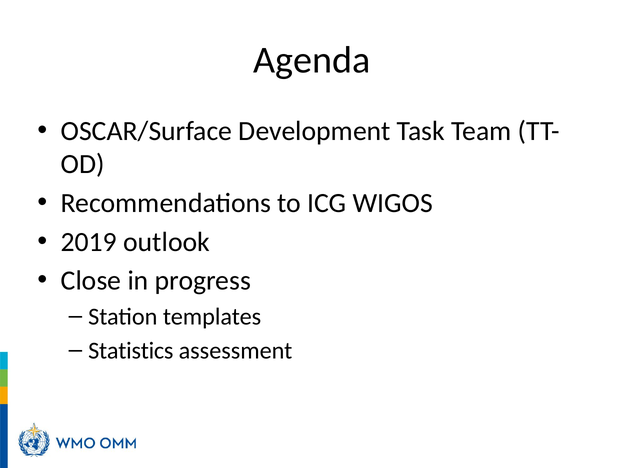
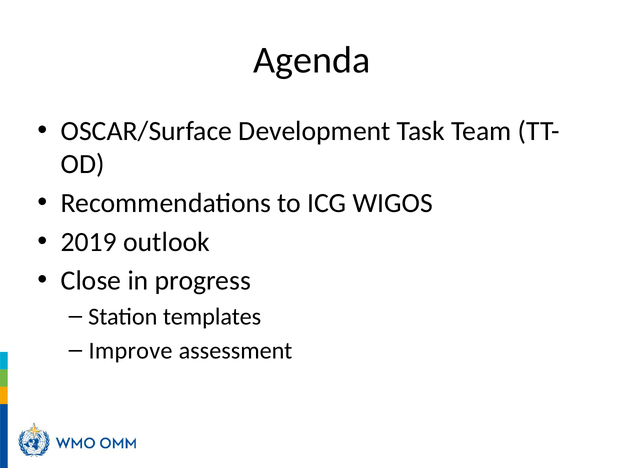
Statistics: Statistics -> Improve (131, 351)
